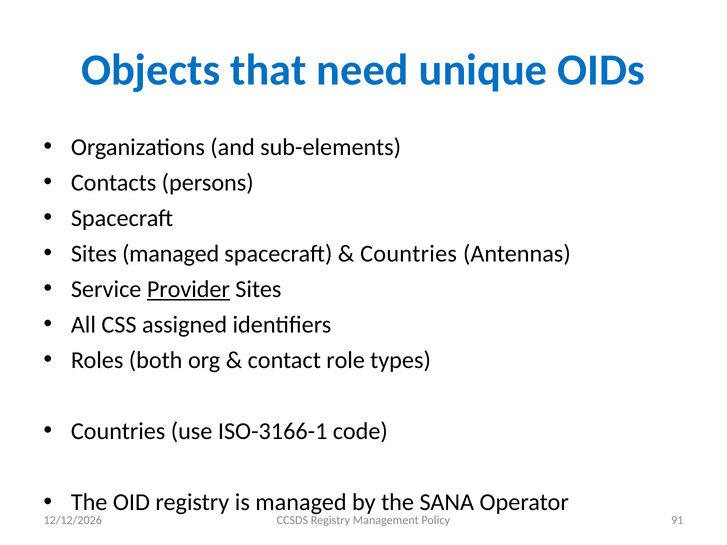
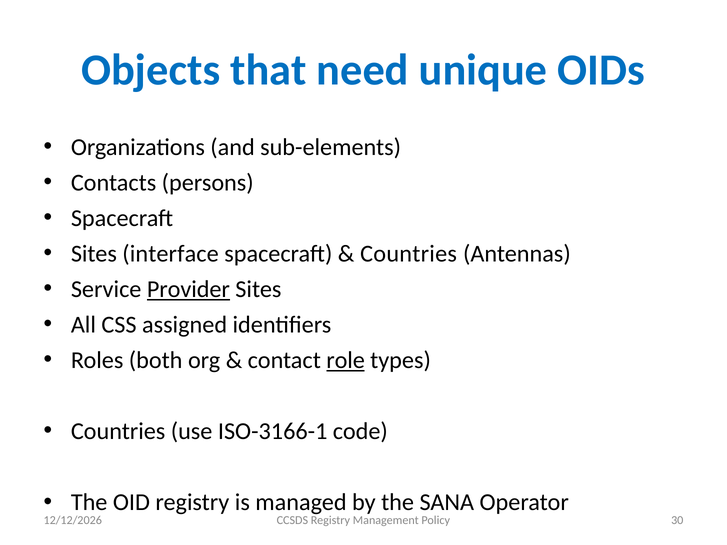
Sites managed: managed -> interface (171, 254)
role underline: none -> present (346, 360)
91: 91 -> 30 (677, 521)
